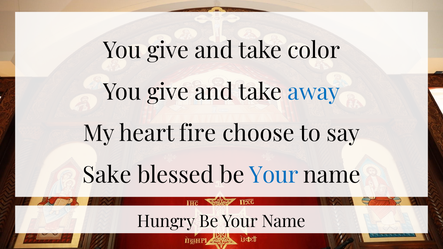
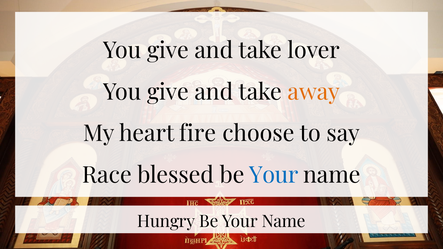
color: color -> lover (314, 51)
away colour: blue -> orange (314, 92)
Sake: Sake -> Race (107, 175)
